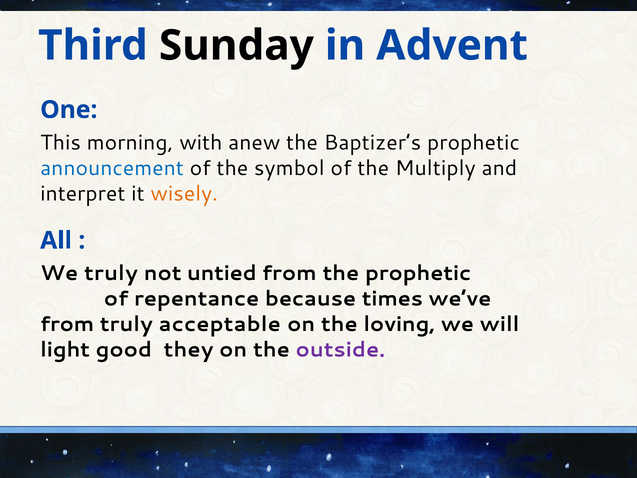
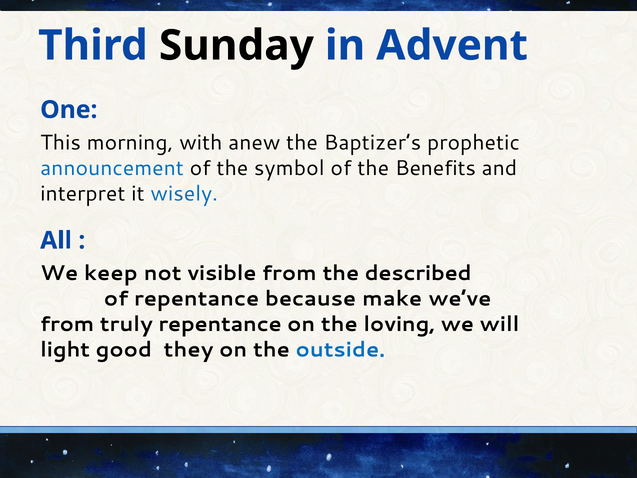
Multiply: Multiply -> Benefits (435, 168)
wisely colour: orange -> blue (184, 193)
We truly: truly -> keep (111, 273)
untied: untied -> visible (222, 273)
the prophetic: prophetic -> described (418, 273)
times: times -> make (392, 299)
truly acceptable: acceptable -> repentance (220, 324)
outside colour: purple -> blue (340, 349)
